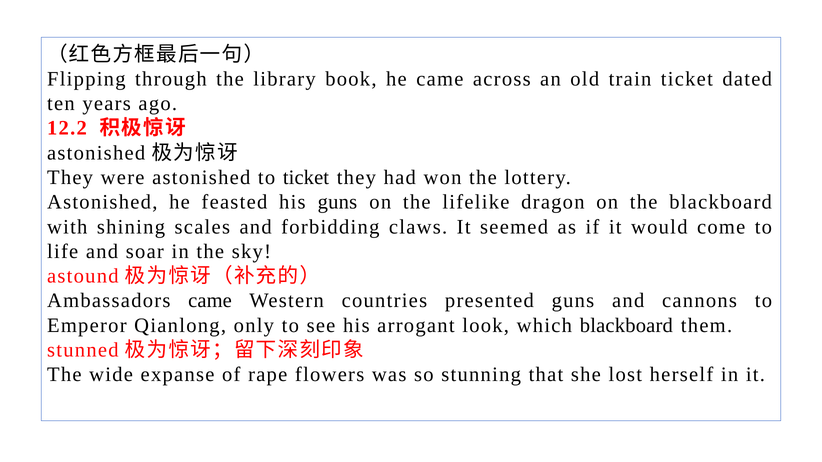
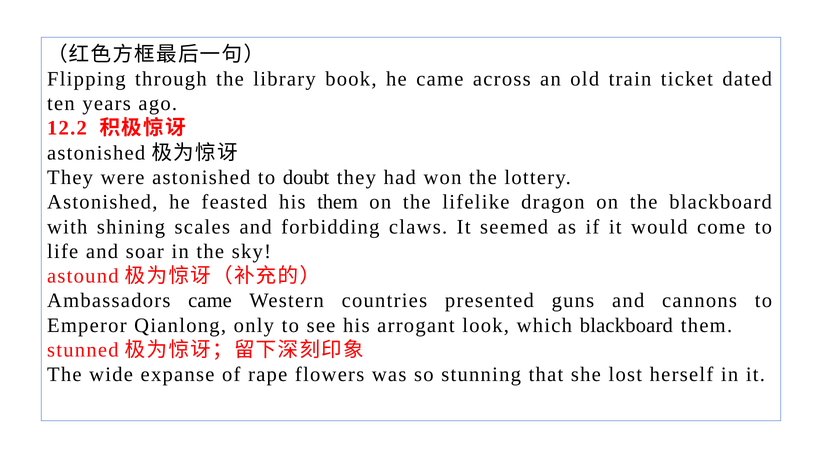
to ticket: ticket -> doubt (306, 178)
his guns: guns -> them (338, 202)
